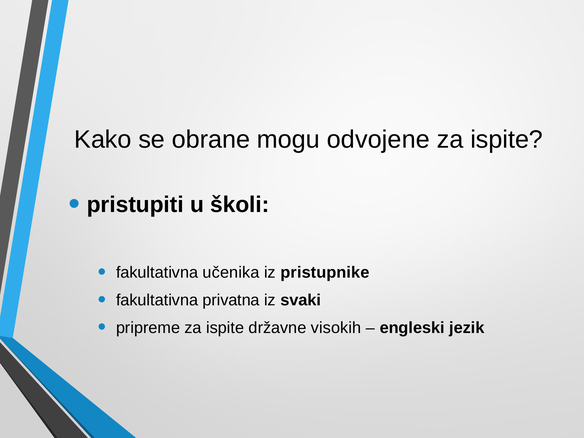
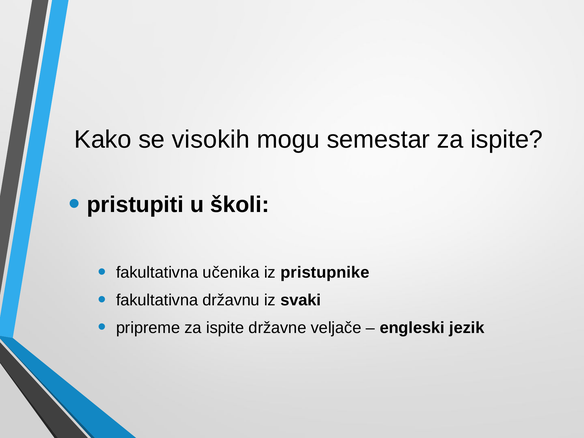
obrane: obrane -> visokih (211, 140)
odvojene: odvojene -> semestar (378, 140)
privatna: privatna -> državnu (231, 300)
visokih: visokih -> veljače (336, 328)
